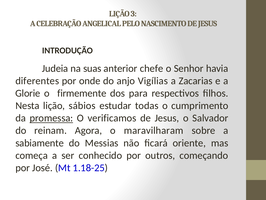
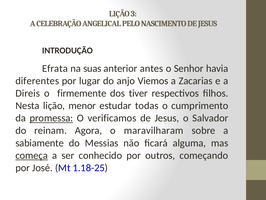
Judeia: Judeia -> Efrata (55, 68)
chefe: chefe -> antes (152, 68)
onde: onde -> lugar (90, 81)
Vigílias: Vigílias -> Viemos (153, 81)
Glorie: Glorie -> Direis (28, 93)
para: para -> tiver (138, 93)
sábios: sábios -> menor (82, 105)
oriente: oriente -> alguma (189, 143)
começa underline: none -> present (32, 155)
